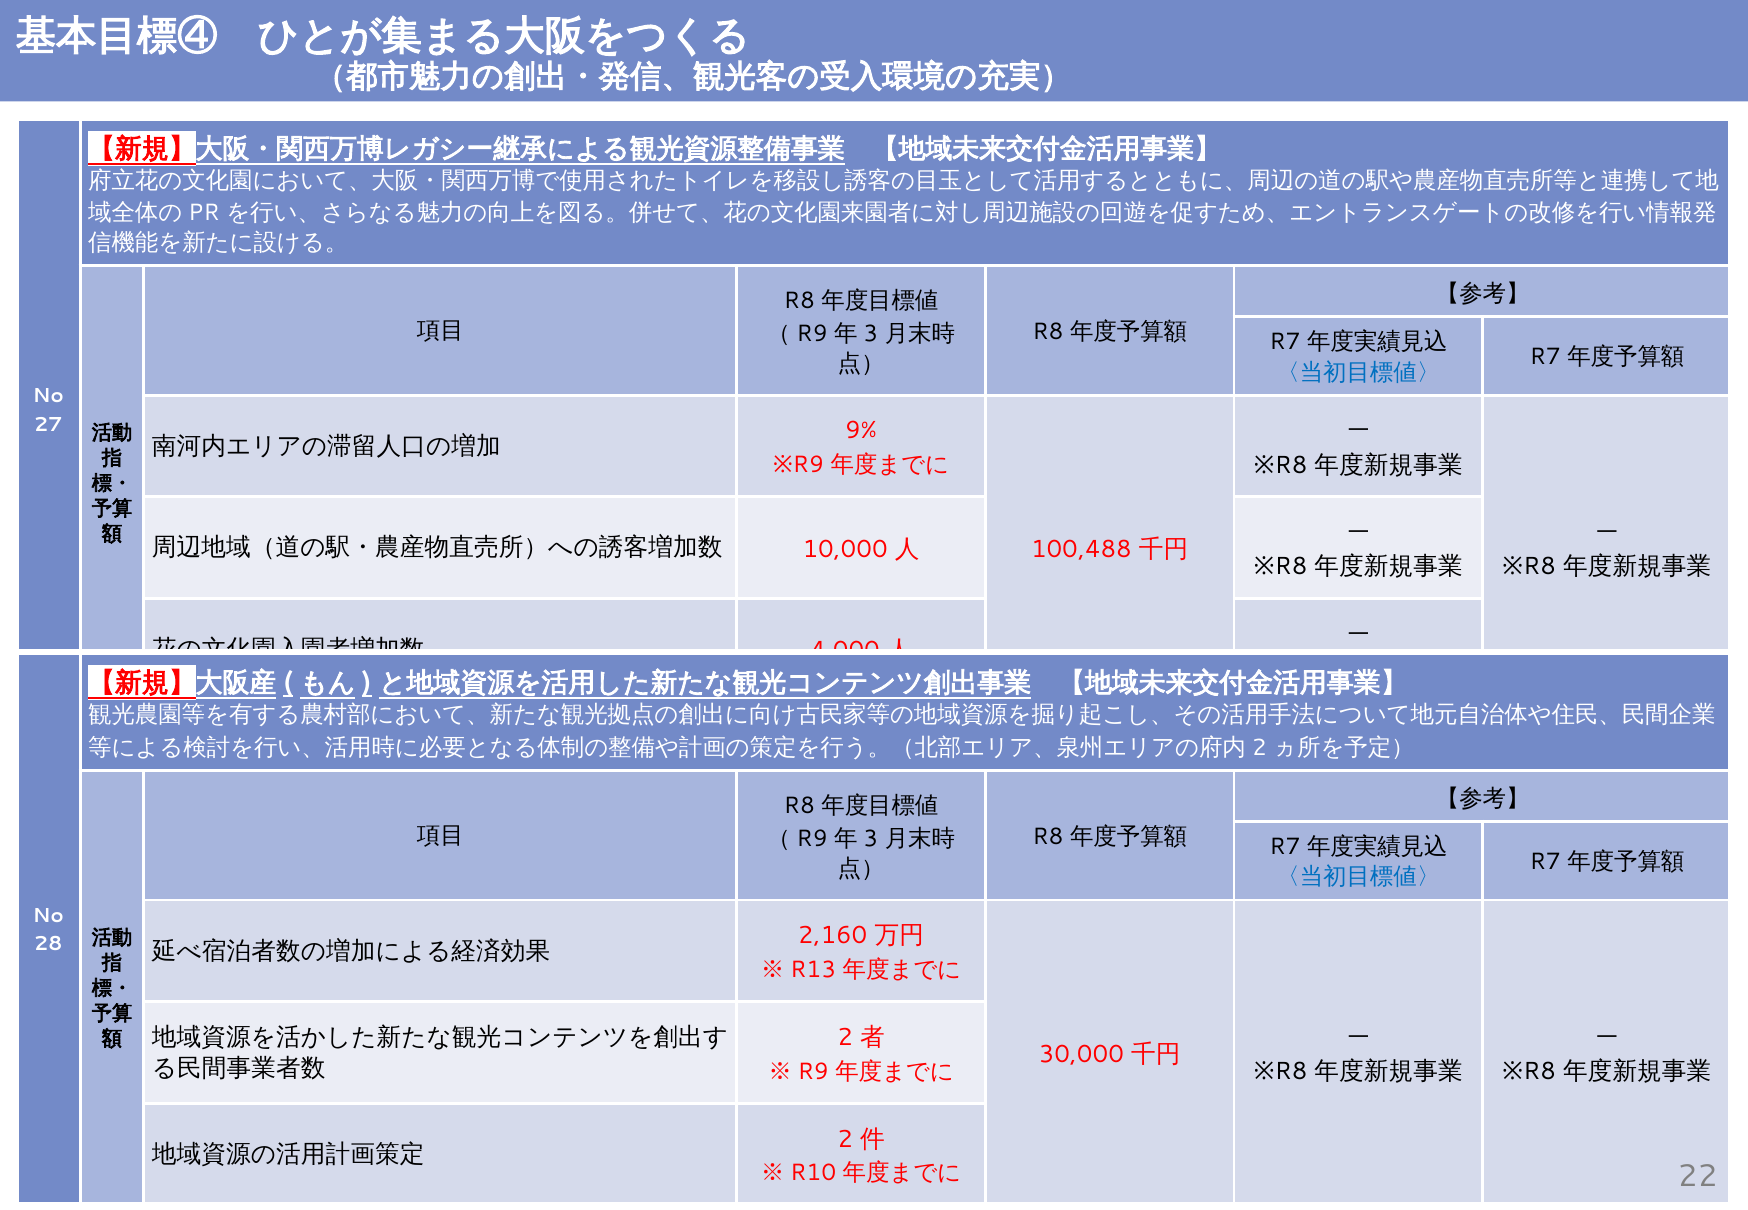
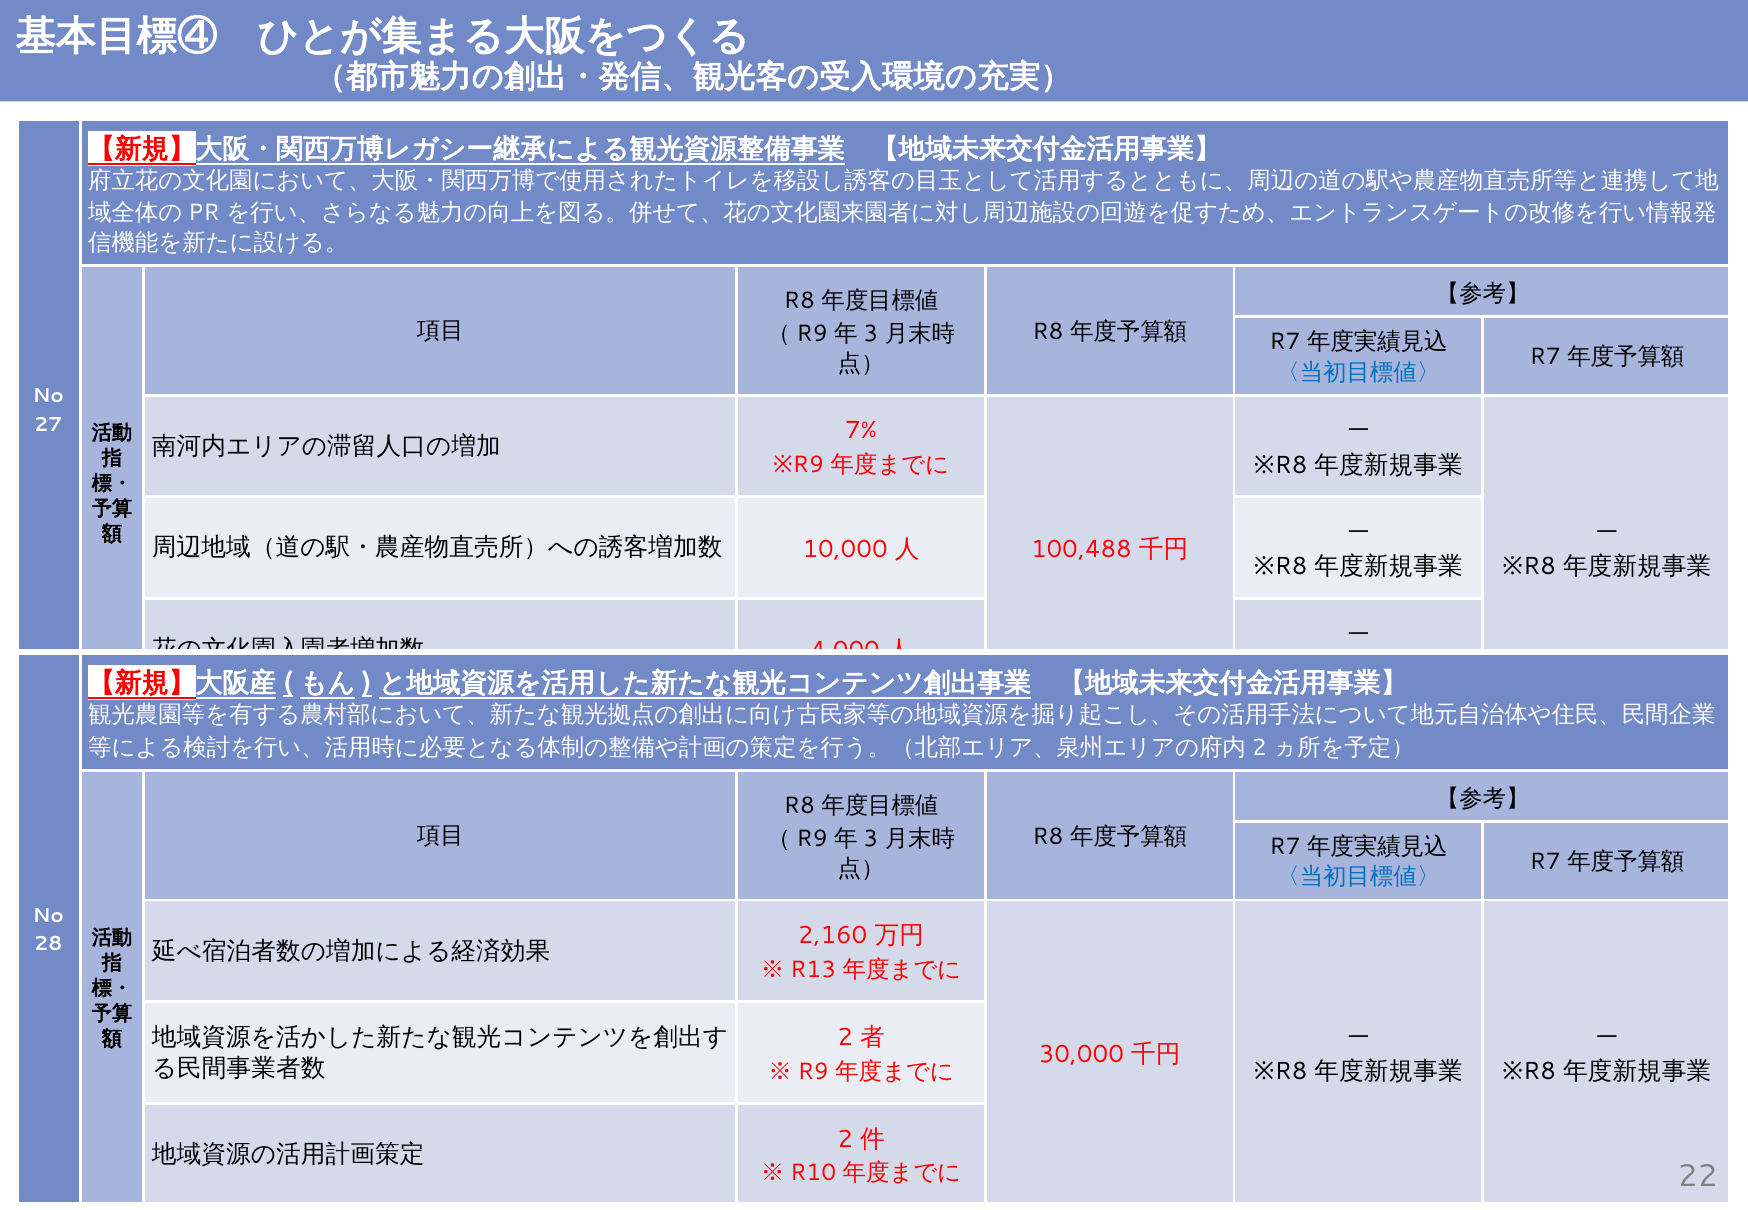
9%: 9% -> 7% (861, 431)
